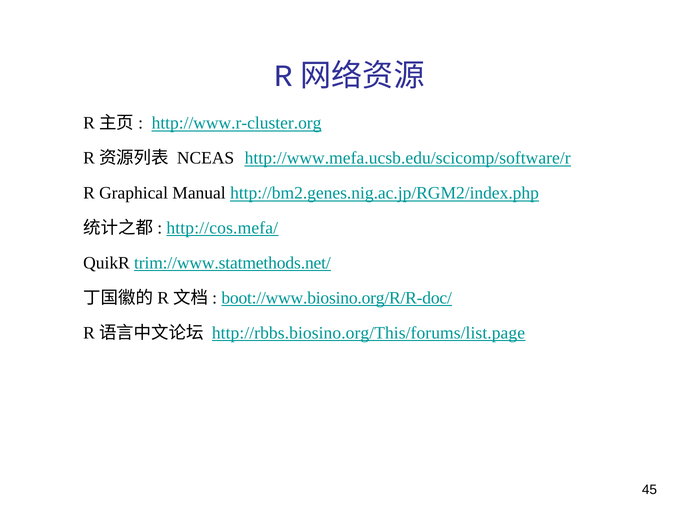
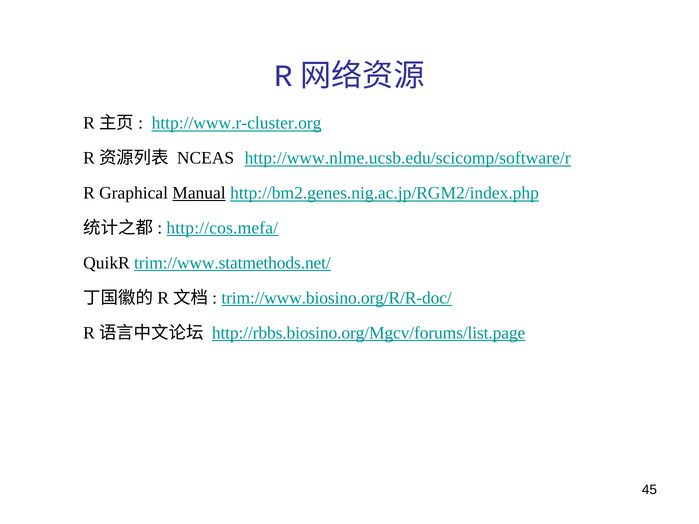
http://www.mefa.ucsb.edu/scicomp/software/r: http://www.mefa.ucsb.edu/scicomp/software/r -> http://www.nlme.ucsb.edu/scicomp/software/r (408, 158)
Manual underline: none -> present (199, 193)
boot://www.biosino.org/R/R-doc/: boot://www.biosino.org/R/R-doc/ -> trim://www.biosino.org/R/R-doc/ (337, 298)
http://rbbs.biosino.org/This/forums/list.page: http://rbbs.biosino.org/This/forums/list.page -> http://rbbs.biosino.org/Mgcv/forums/list.page (369, 333)
